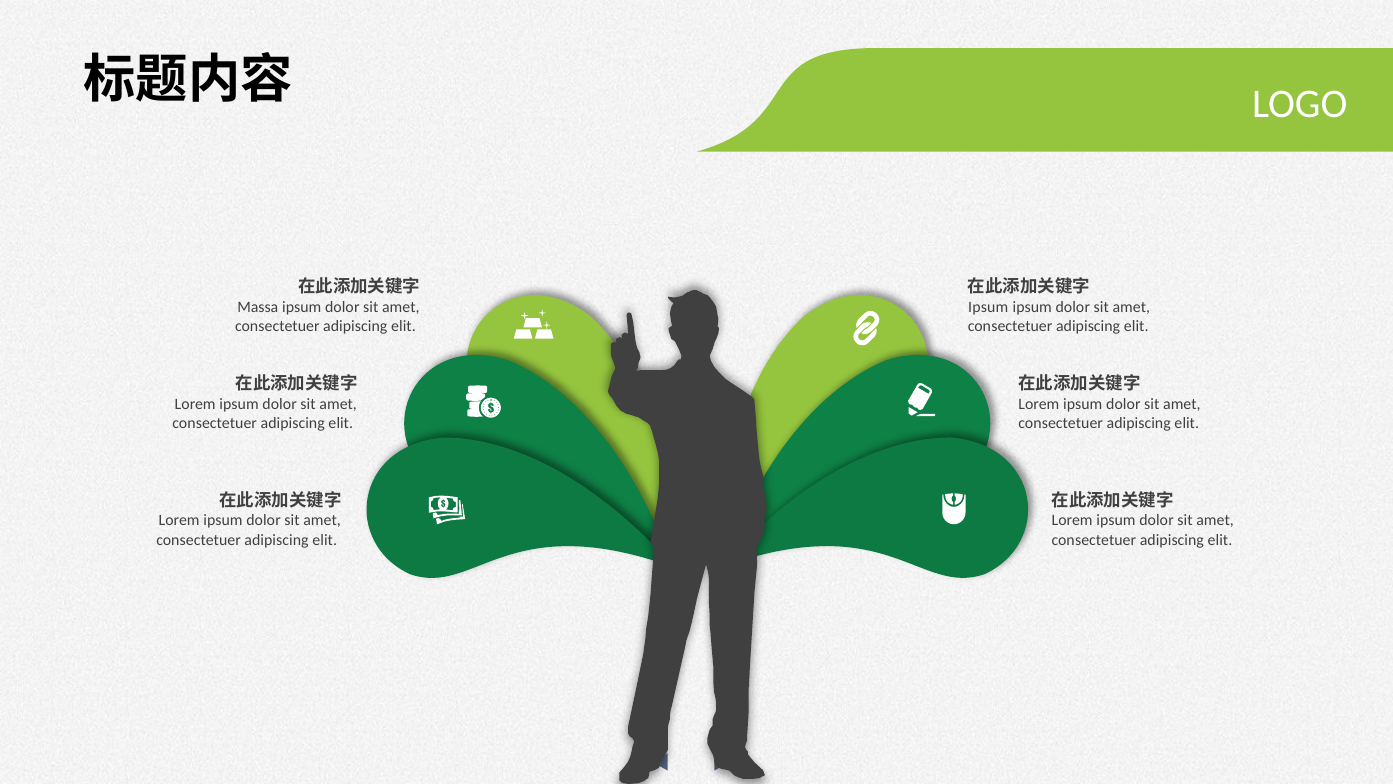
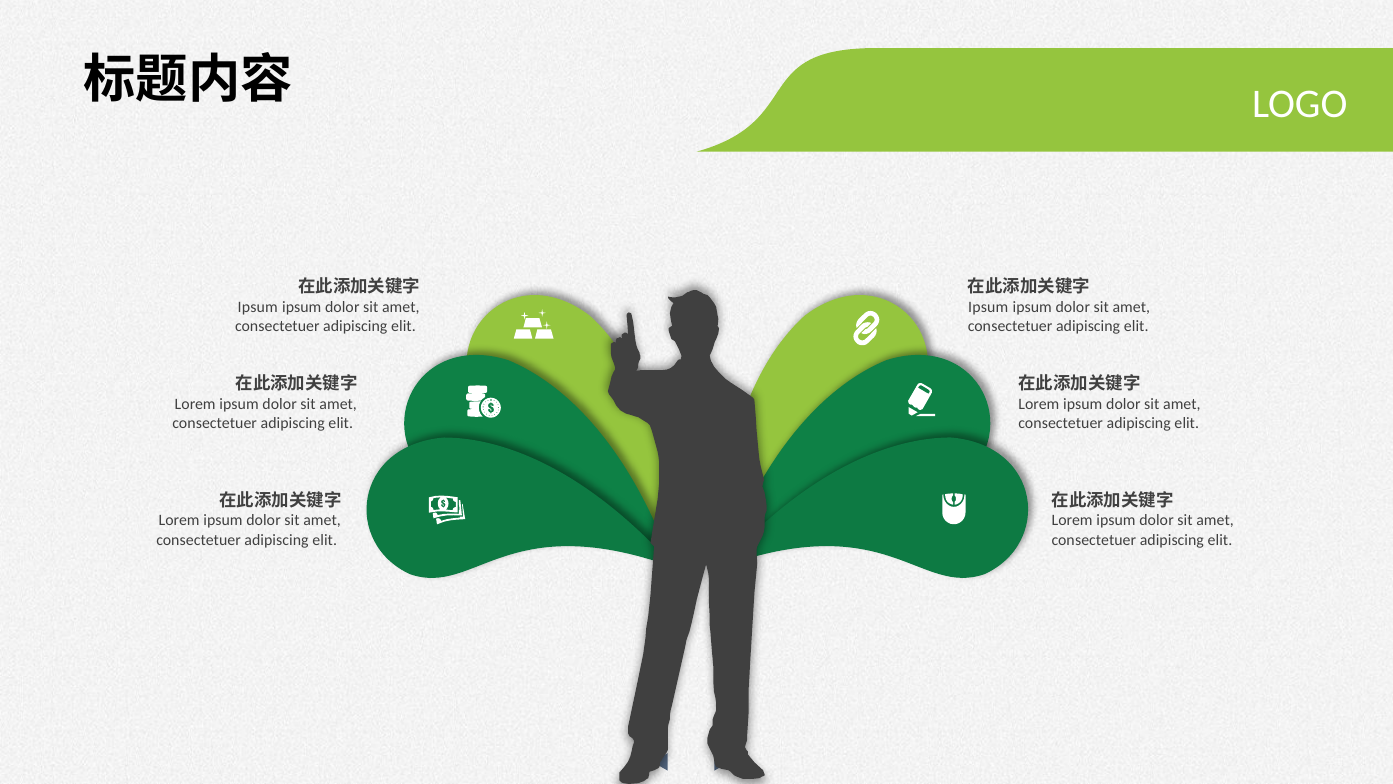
Massa: Massa -> Ipsum (258, 307)
